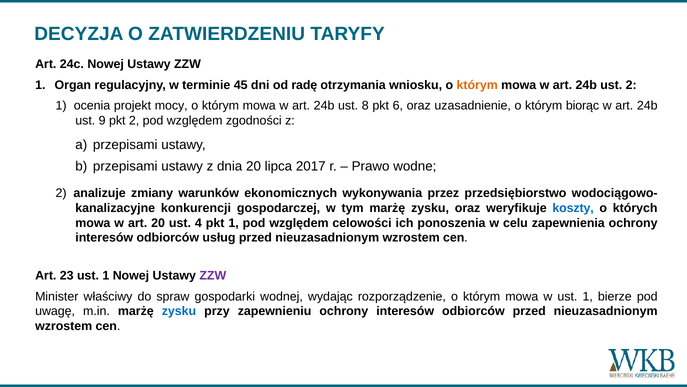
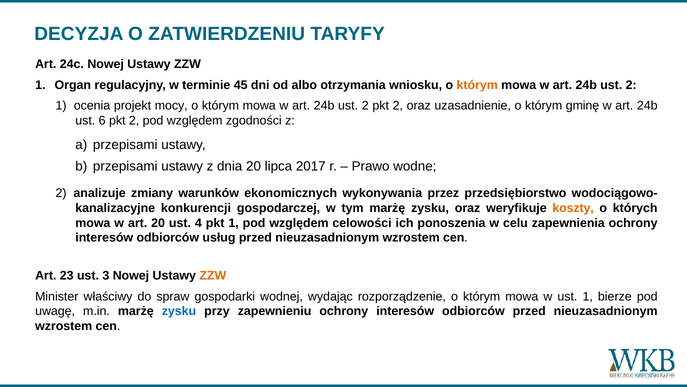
radę: radę -> albo (304, 85)
8: 8 -> 2 (365, 106)
6: 6 -> 2 (398, 106)
biorąc: biorąc -> gminę (583, 106)
9: 9 -> 6 (102, 120)
koszty colour: blue -> orange (573, 208)
23 ust 1: 1 -> 3 (106, 275)
ZZW colour: purple -> orange (213, 275)
